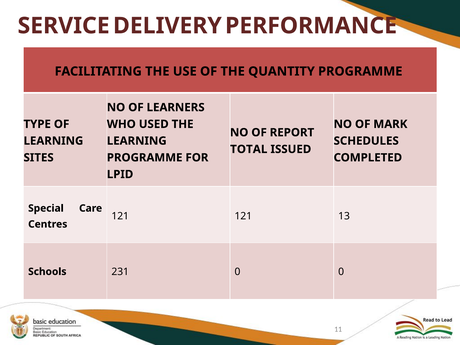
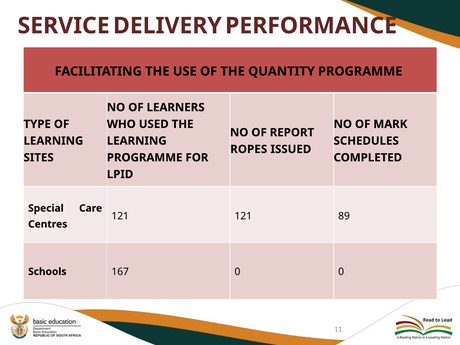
TOTAL: TOTAL -> ROPES (249, 149)
13: 13 -> 89 (344, 216)
231: 231 -> 167 (120, 272)
